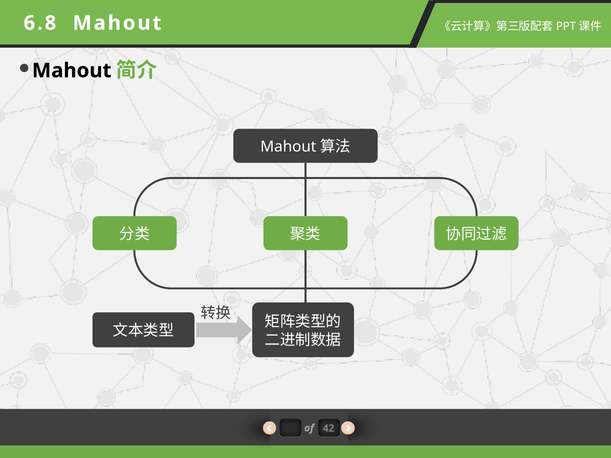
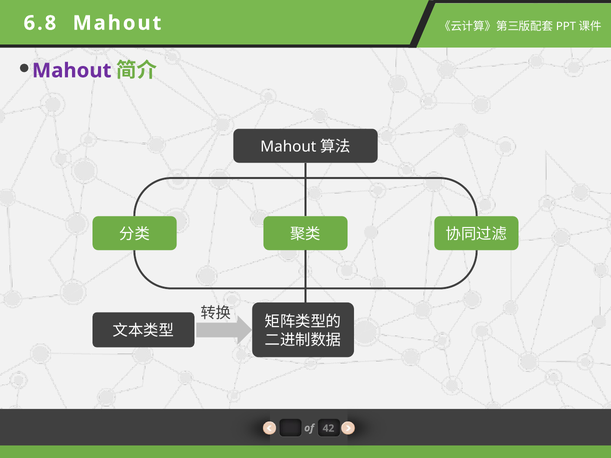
Mahout colour: black -> purple (72, 71)
